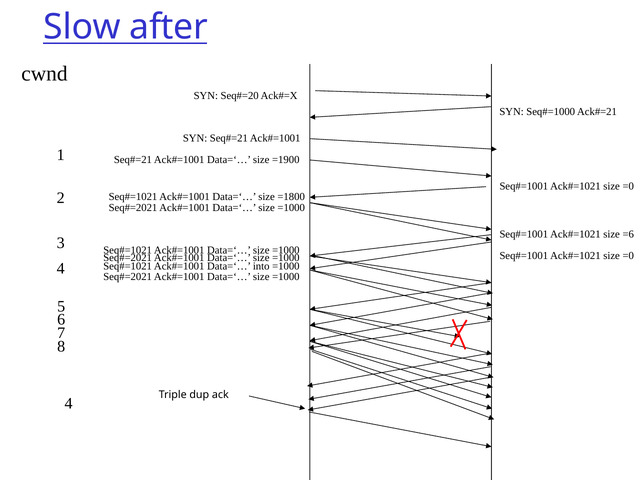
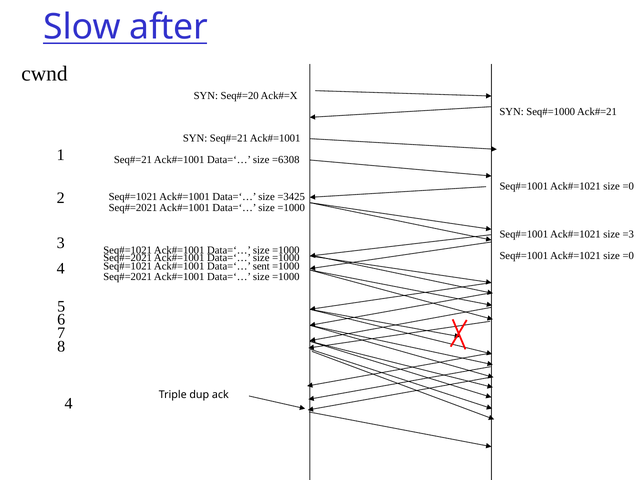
=1900: =1900 -> =6308 (286, 160)
=1800: =1800 -> =3425 (291, 197)
=6: =6 -> =3 (628, 235)
into: into -> sent (261, 267)
